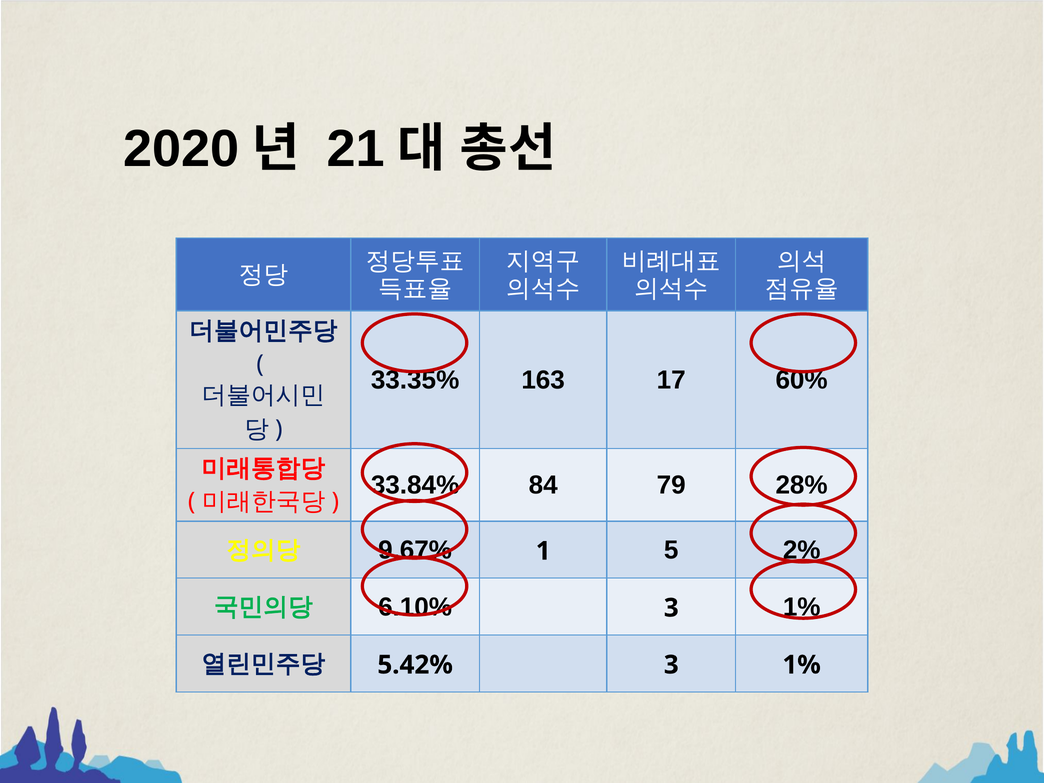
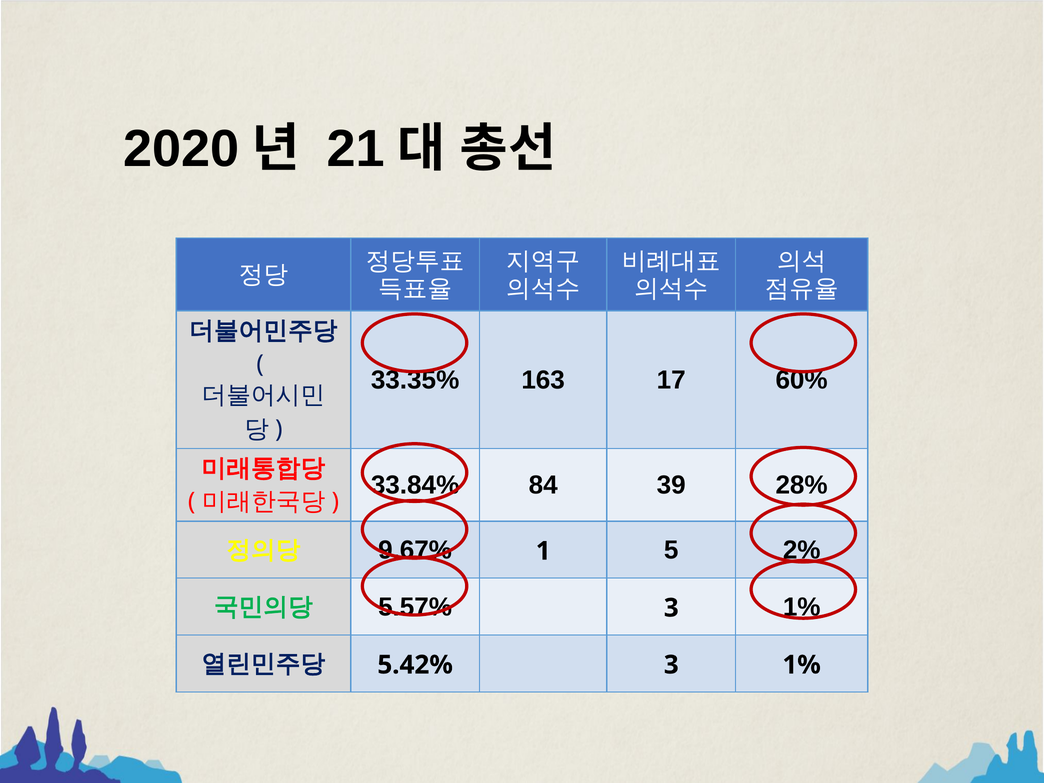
79: 79 -> 39 (671, 485)
6.10%: 6.10% -> 5.57% (415, 607)
